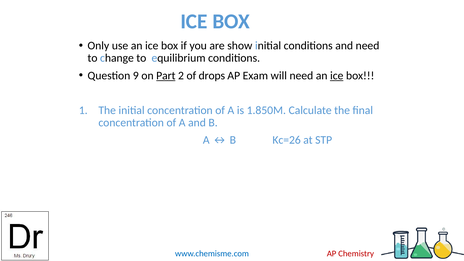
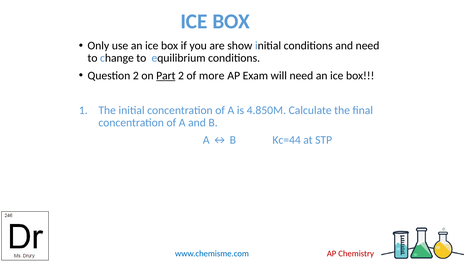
Question 9: 9 -> 2 (136, 76)
drops: drops -> more (212, 76)
ice underline: present -> none (337, 76)
1.850M: 1.850M -> 4.850M (266, 110)
Kc=26: Kc=26 -> Kc=44 (287, 140)
